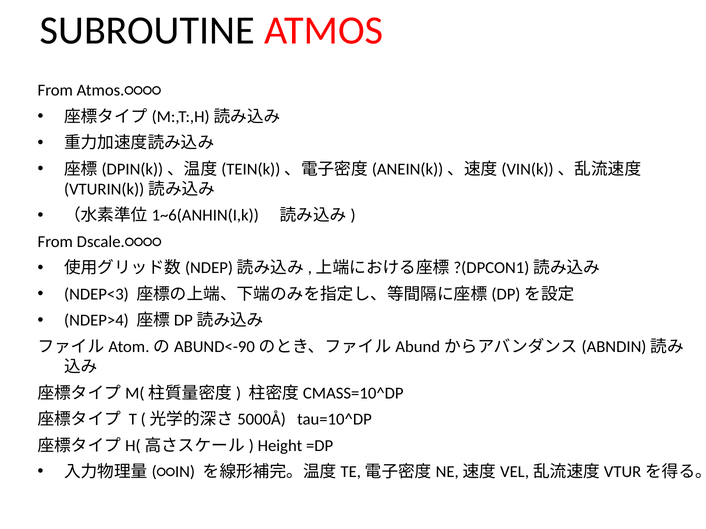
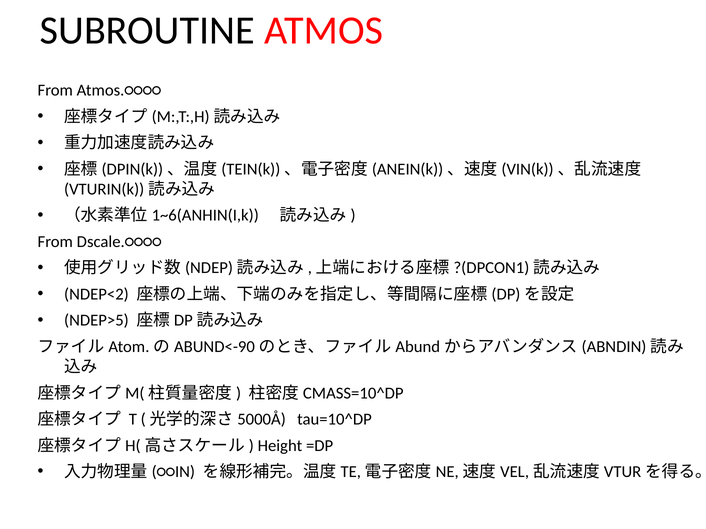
NDEP<3: NDEP<3 -> NDEP<2 (96, 294)
NDEP>4: NDEP>4 -> NDEP>5 (96, 321)
